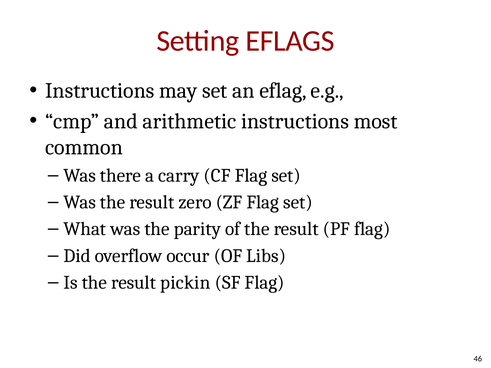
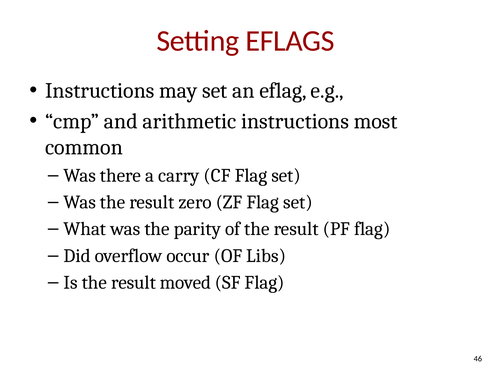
pickin: pickin -> moved (186, 283)
